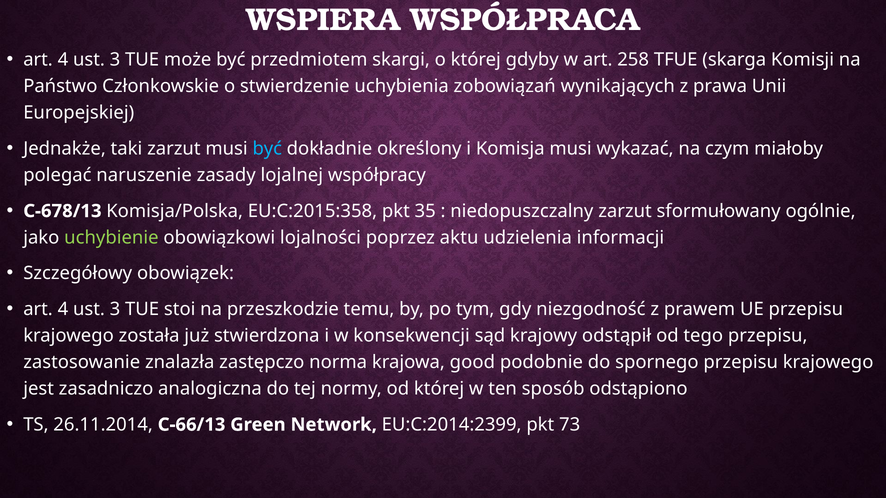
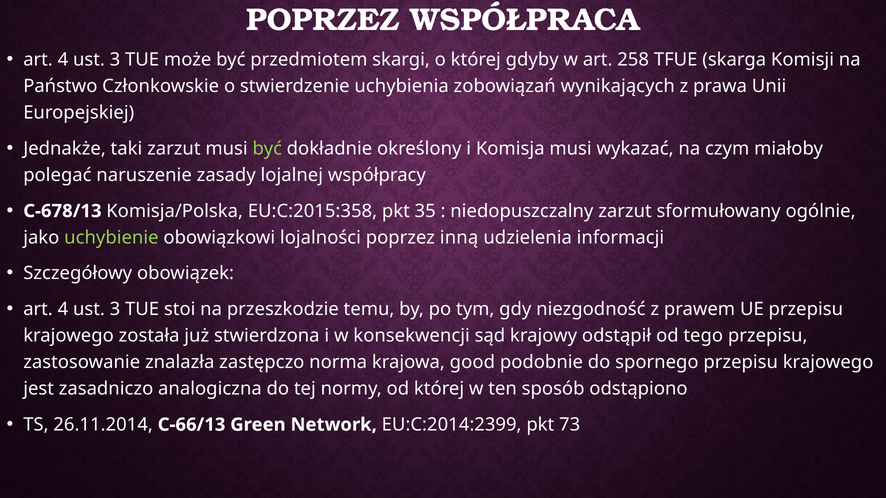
WSPIERA: WSPIERA -> POPRZEZ (323, 20)
być colour: light blue -> light green (267, 149)
aktu: aktu -> inną (459, 238)
